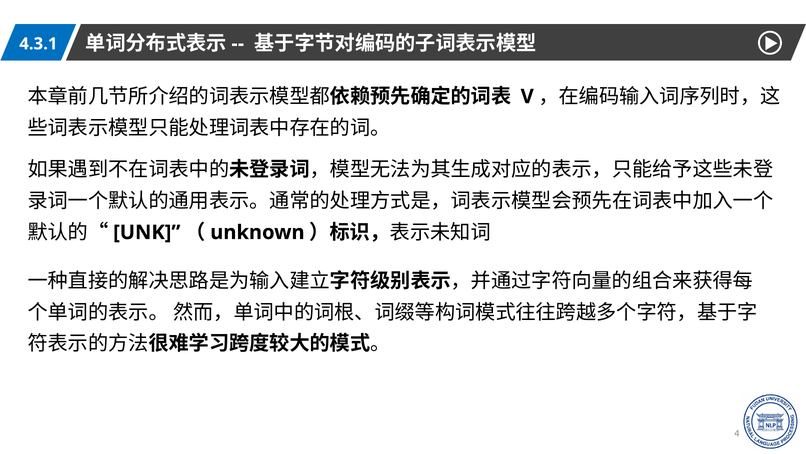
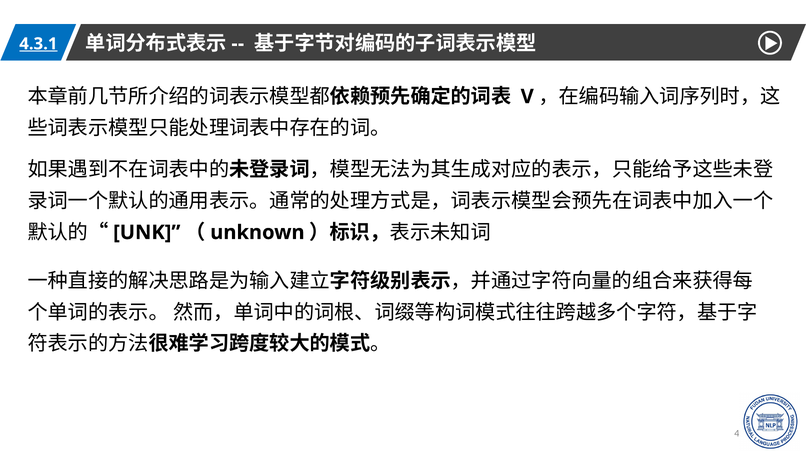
4.3.1 underline: none -> present (38, 44)
